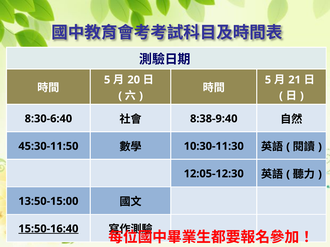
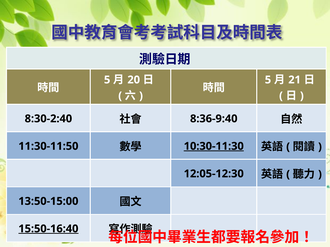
8:30-6:40: 8:30-6:40 -> 8:30-2:40 (48, 119)
8:38-9:40: 8:38-9:40 -> 8:36-9:40 (214, 119)
45:30-11:50: 45:30-11:50 -> 11:30-11:50 (48, 146)
10:30-11:30 underline: none -> present (214, 146)
